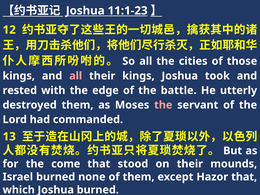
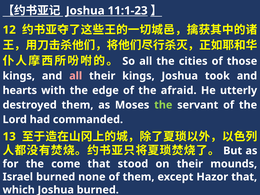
rested: rested -> hearts (20, 90)
battle: battle -> afraid (179, 90)
the colour: pink -> light green (163, 105)
